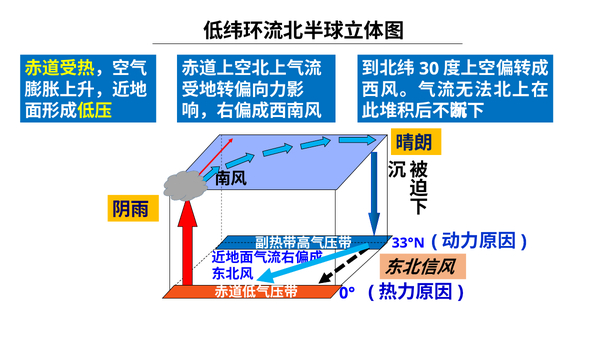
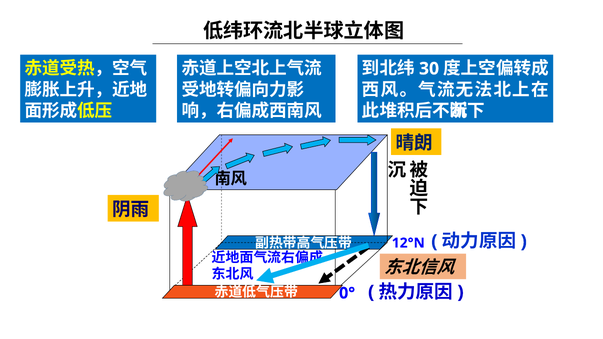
33°N: 33°N -> 12°N (408, 243)
